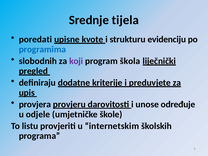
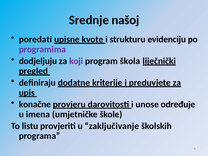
tijela: tijela -> našoj (125, 20)
programima colour: blue -> purple (42, 49)
slobodnih: slobodnih -> dodjeljuju (38, 61)
provjera: provjera -> konačne (35, 104)
odjele: odjele -> imena (38, 114)
internetskim: internetskim -> zaključivanje (112, 126)
